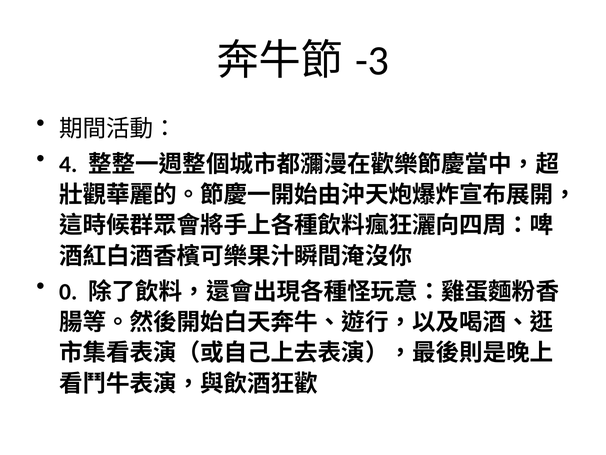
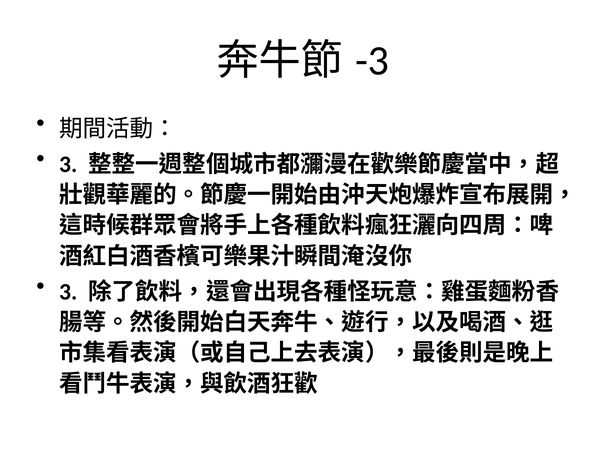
4: 4 -> 3 (68, 164)
0: 0 -> 3 (68, 291)
